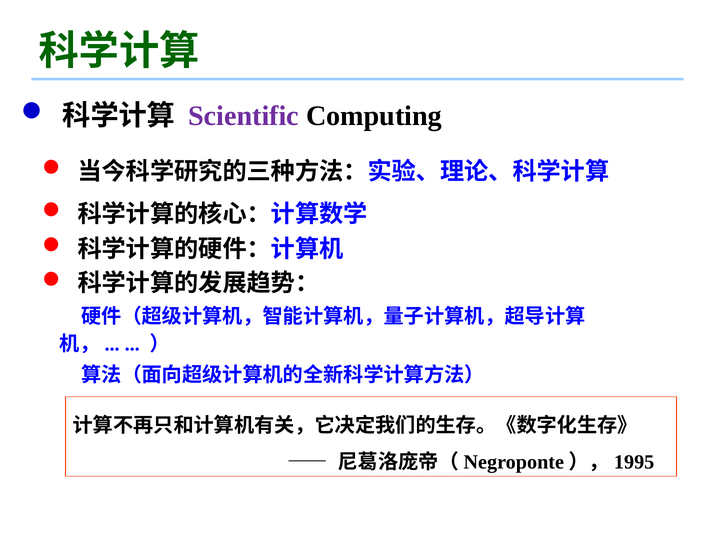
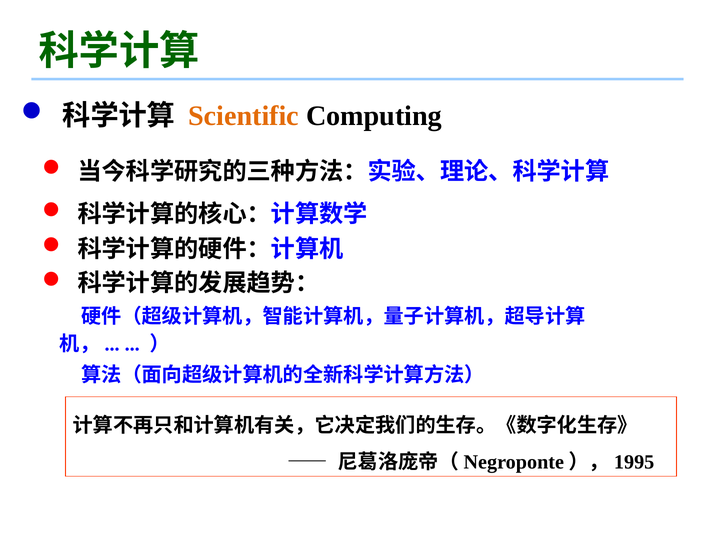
Scientific colour: purple -> orange (244, 116)
